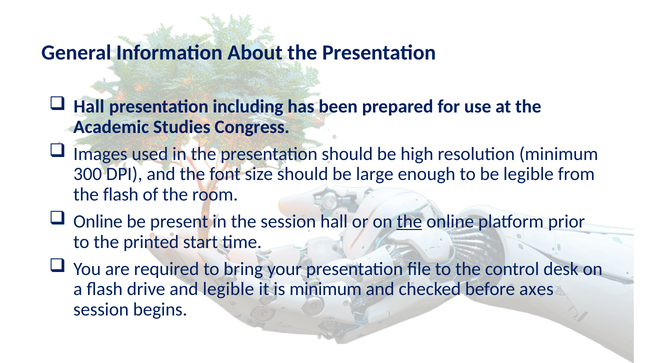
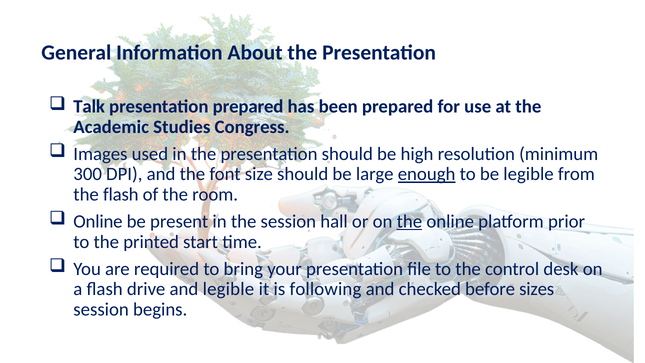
Hall: Hall -> Talk (89, 107)
presentation including: including -> prepared (248, 107)
enough underline: none -> present (427, 174)
is minimum: minimum -> following (325, 289)
axes: axes -> sizes (537, 289)
